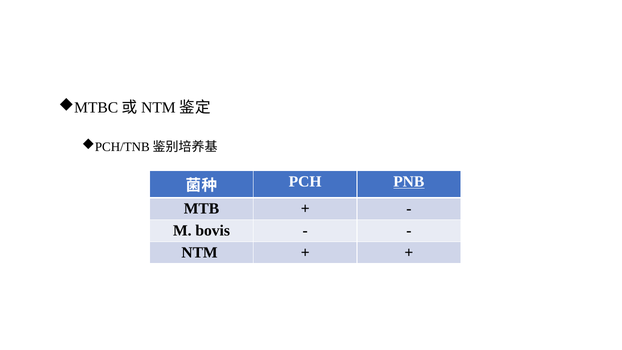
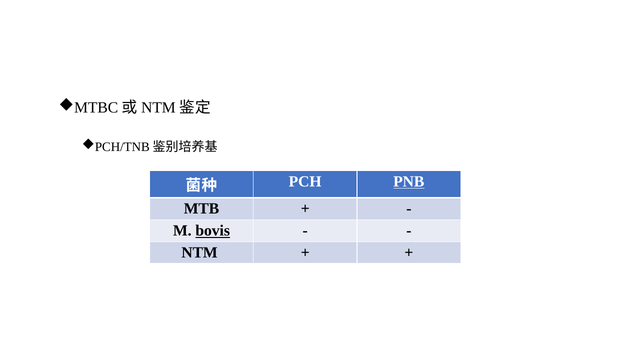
bovis underline: none -> present (213, 231)
